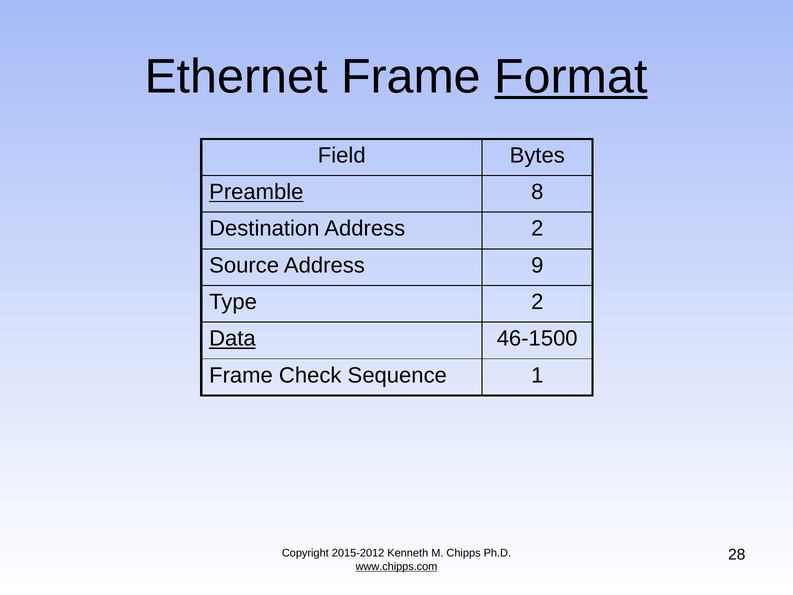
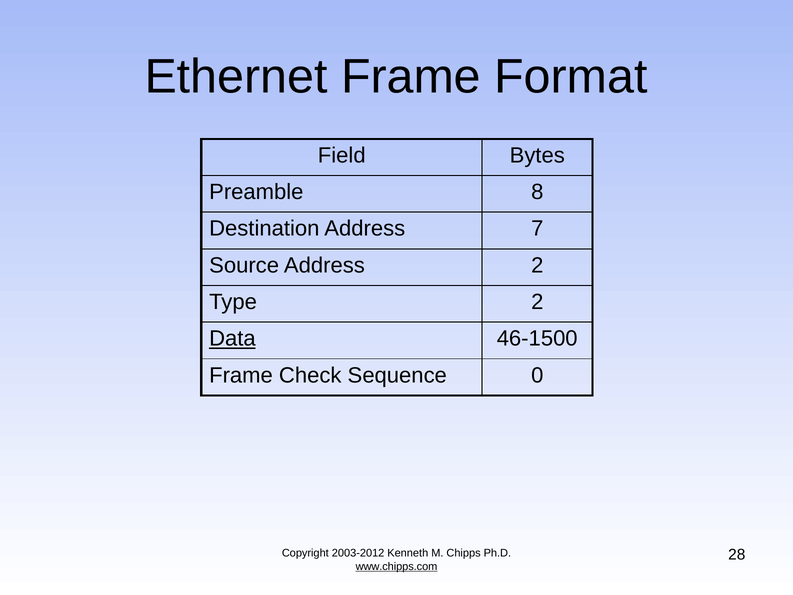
Format underline: present -> none (571, 77)
Preamble underline: present -> none (256, 192)
Address 2: 2 -> 7 (537, 229)
Address 9: 9 -> 2 (537, 265)
1: 1 -> 0 (537, 375)
2015-2012: 2015-2012 -> 2003-2012 (358, 553)
